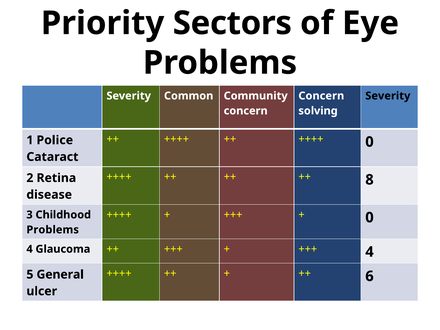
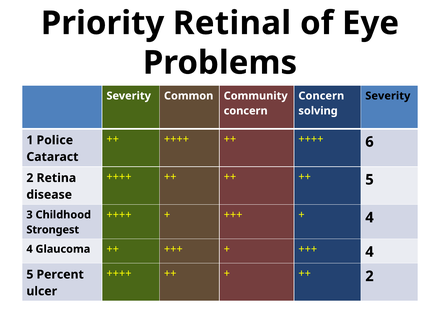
Sectors: Sectors -> Retinal (232, 23)
0: 0 -> 6 (369, 142)
8: 8 -> 5 (369, 180)
0: 0 -> 4 (369, 218)
Problems: Problems -> Strongest (53, 230)
6: 6 -> 2 (369, 276)
General: General -> Percent (60, 274)
